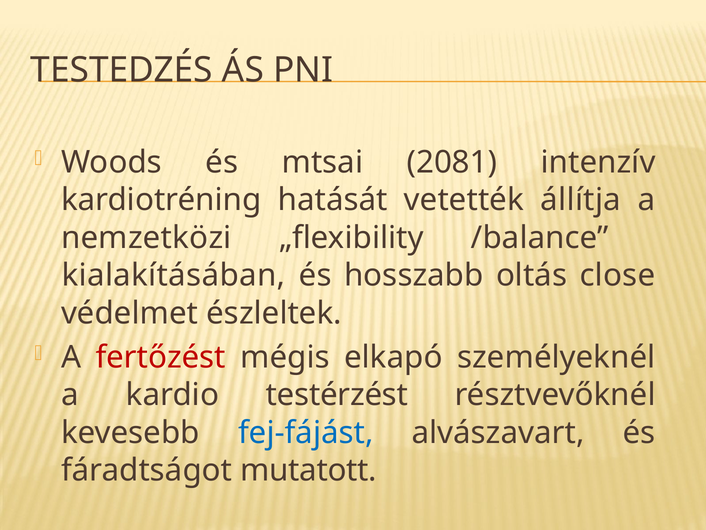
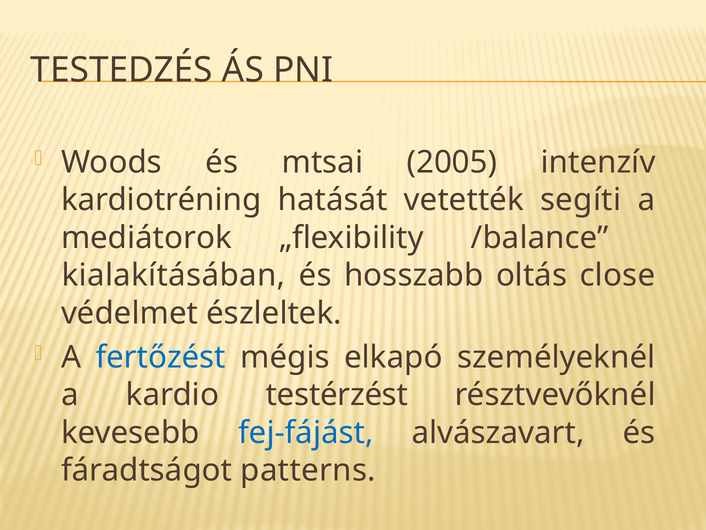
2081: 2081 -> 2005 (452, 162)
állítja: állítja -> segíti (581, 200)
nemzetközi: nemzetközi -> mediátorok (146, 238)
fertőzést colour: red -> blue (161, 357)
mutatott: mutatott -> patterns (308, 470)
